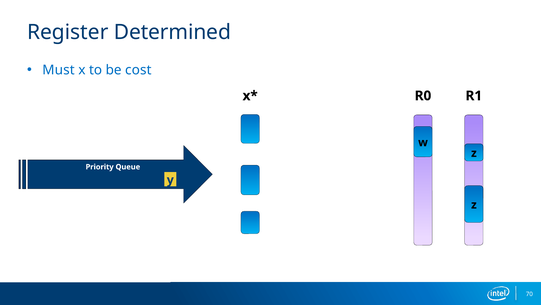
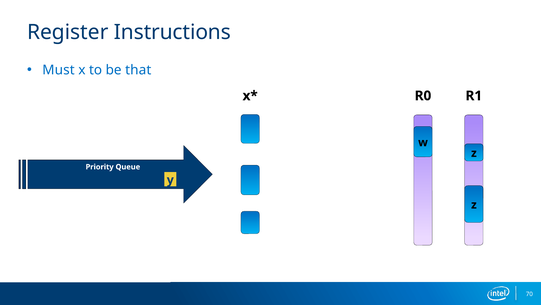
Determined: Determined -> Instructions (172, 32)
cost: cost -> that (138, 70)
